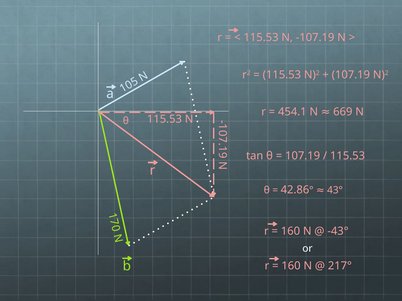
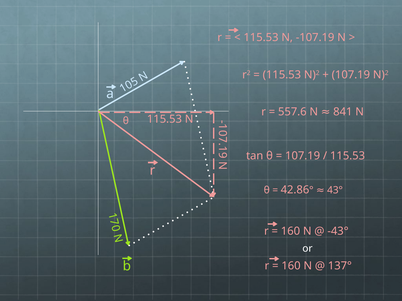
454.1: 454.1 -> 557.6 (292, 112)
669: 669 -> 841 (343, 112)
217°: 217° -> 137° (340, 266)
